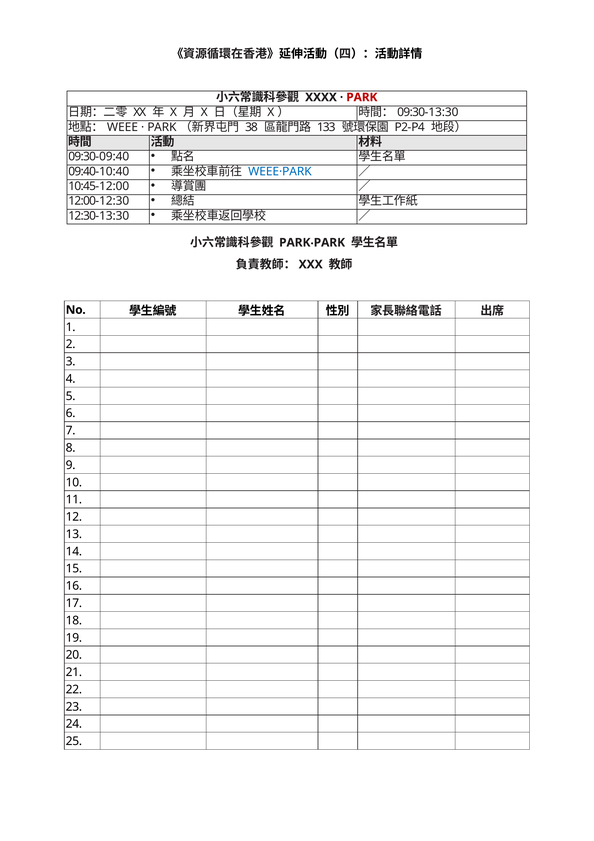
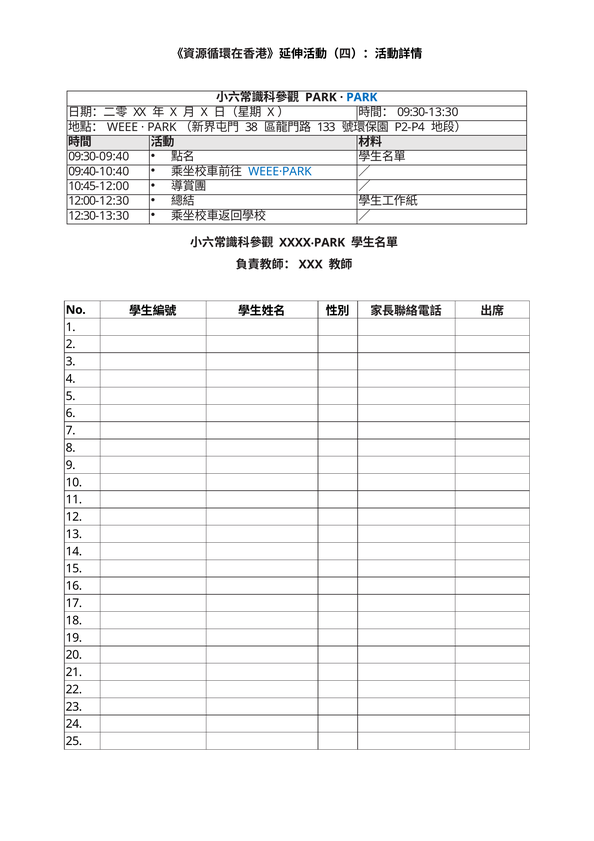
XXXX: XXXX -> PARK (321, 97)
PARK colour: red -> blue (362, 97)
PARK‧PARK: PARK‧PARK -> XXXX‧PARK (312, 242)
